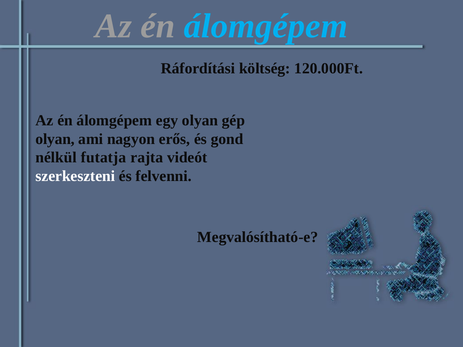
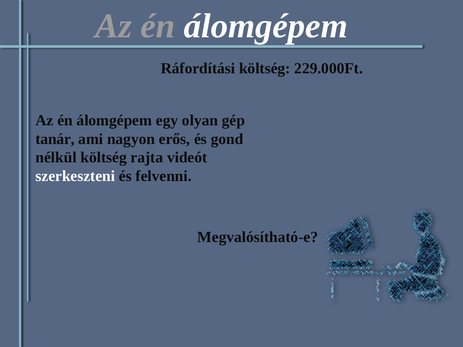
álomgépem colour: light blue -> white (266, 26)
120.000Ft: 120.000Ft -> 229.000Ft (329, 68)
olyan: olyan -> tanár (55, 139)
nélkül futatja: futatja -> költség (104, 158)
